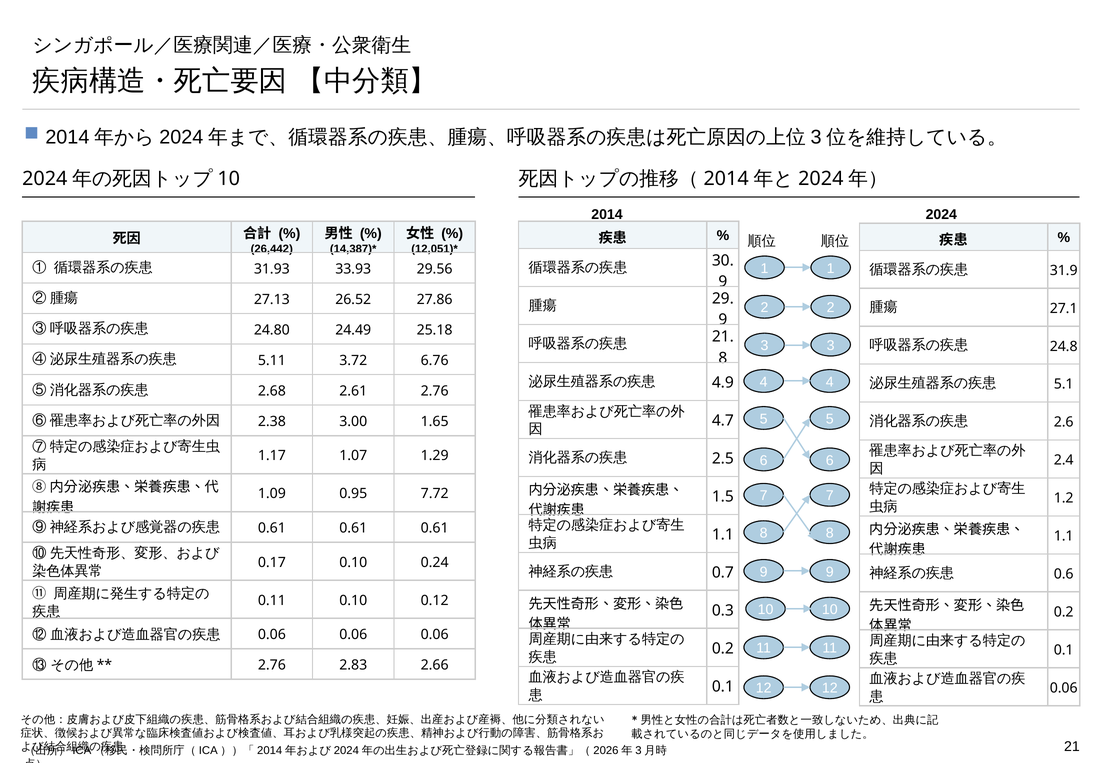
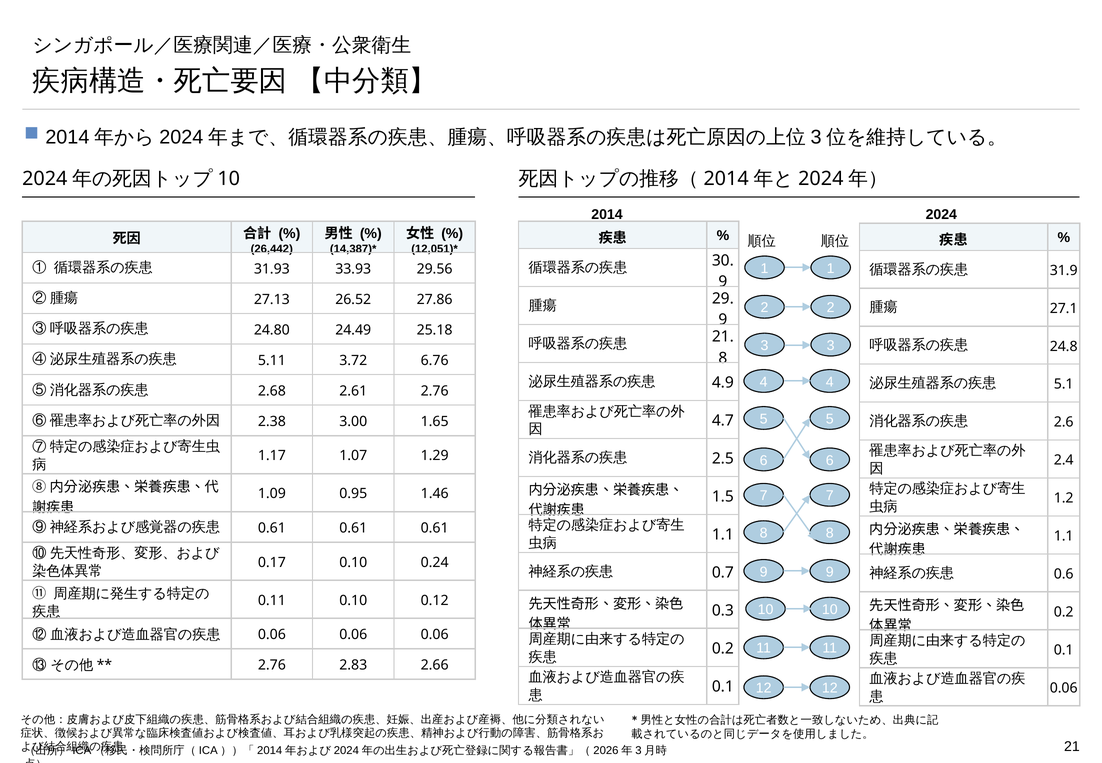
7.72: 7.72 -> 1.46 (435, 494)
